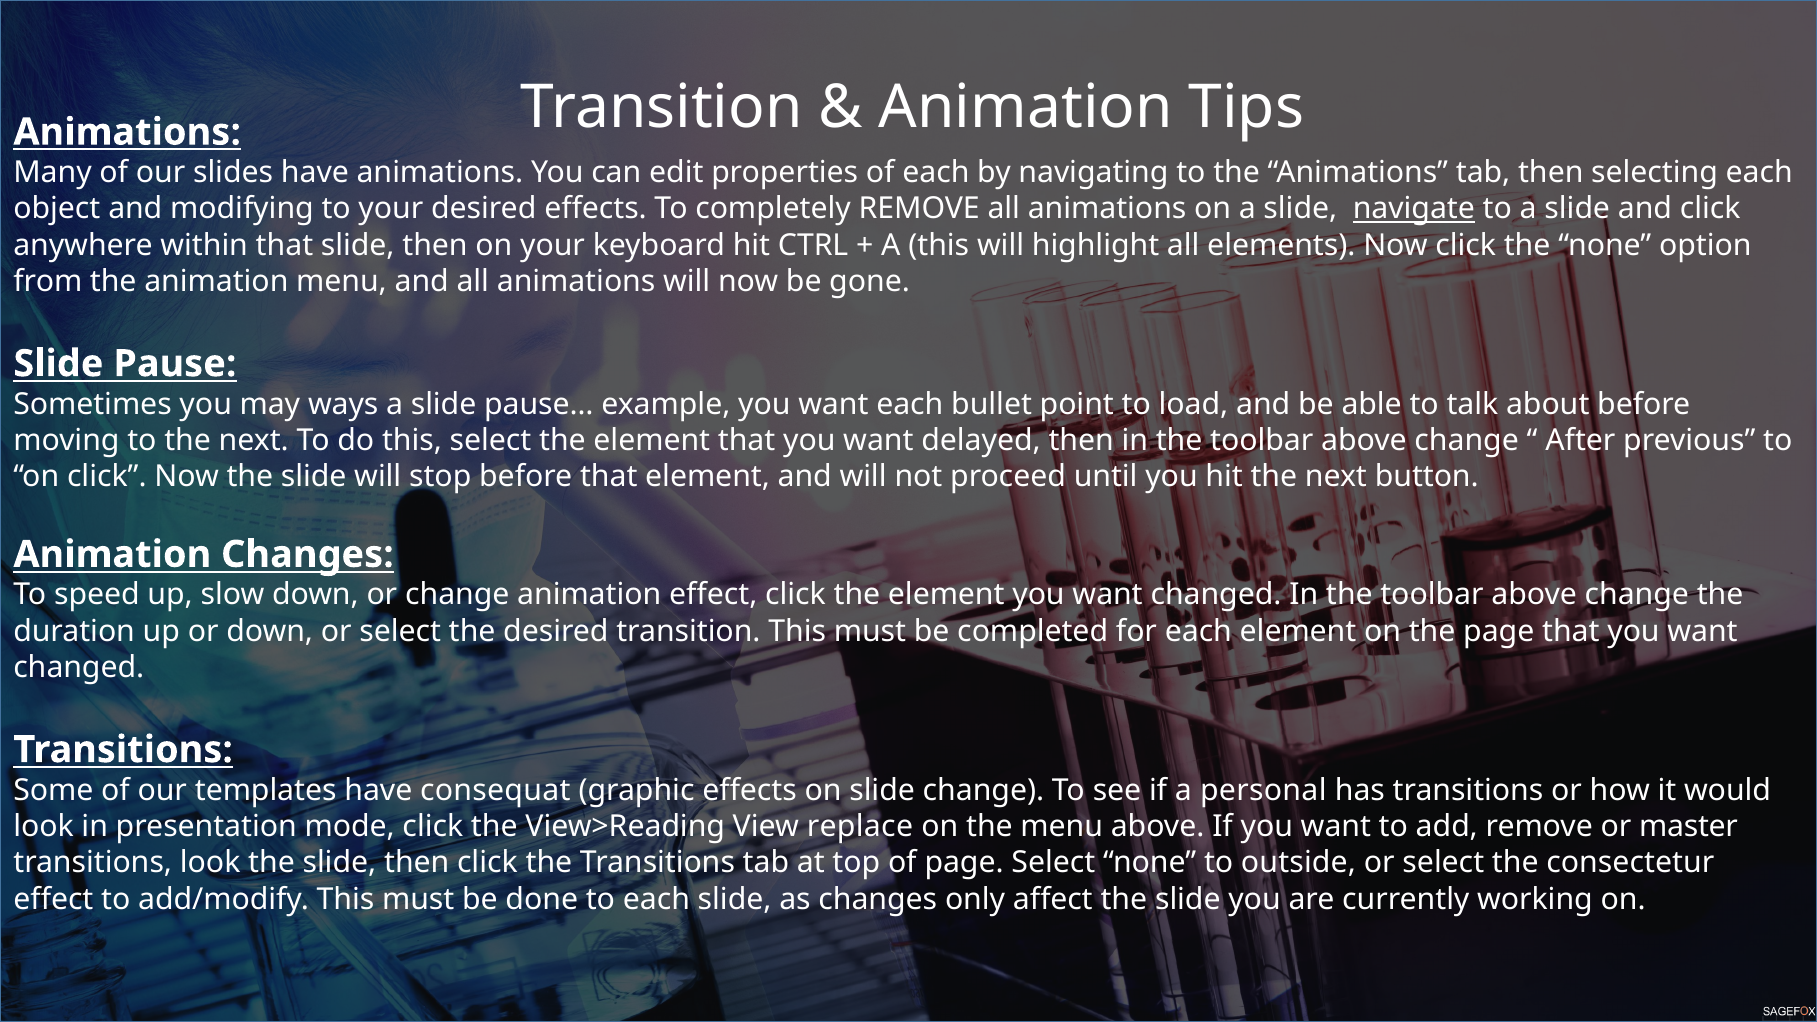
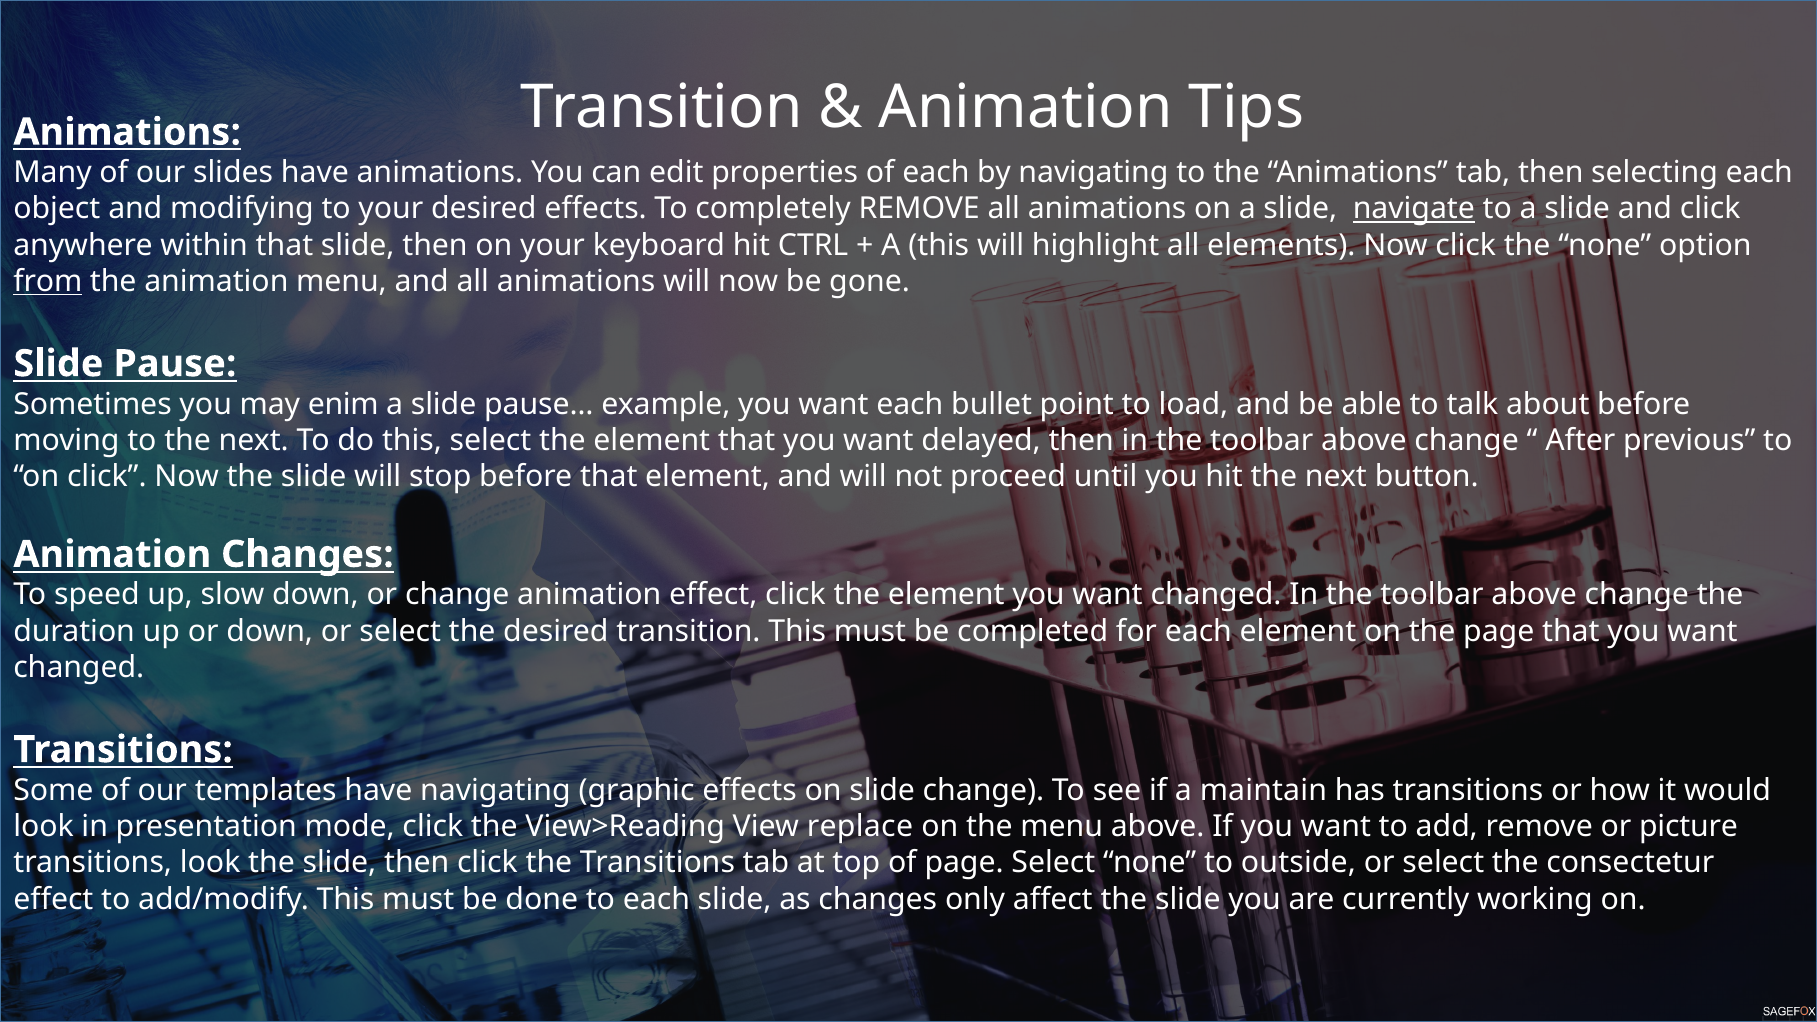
from underline: none -> present (48, 281)
ways: ways -> enim (343, 404)
have consequat: consequat -> navigating (495, 790)
personal: personal -> maintain (1263, 790)
master: master -> picture (1688, 826)
